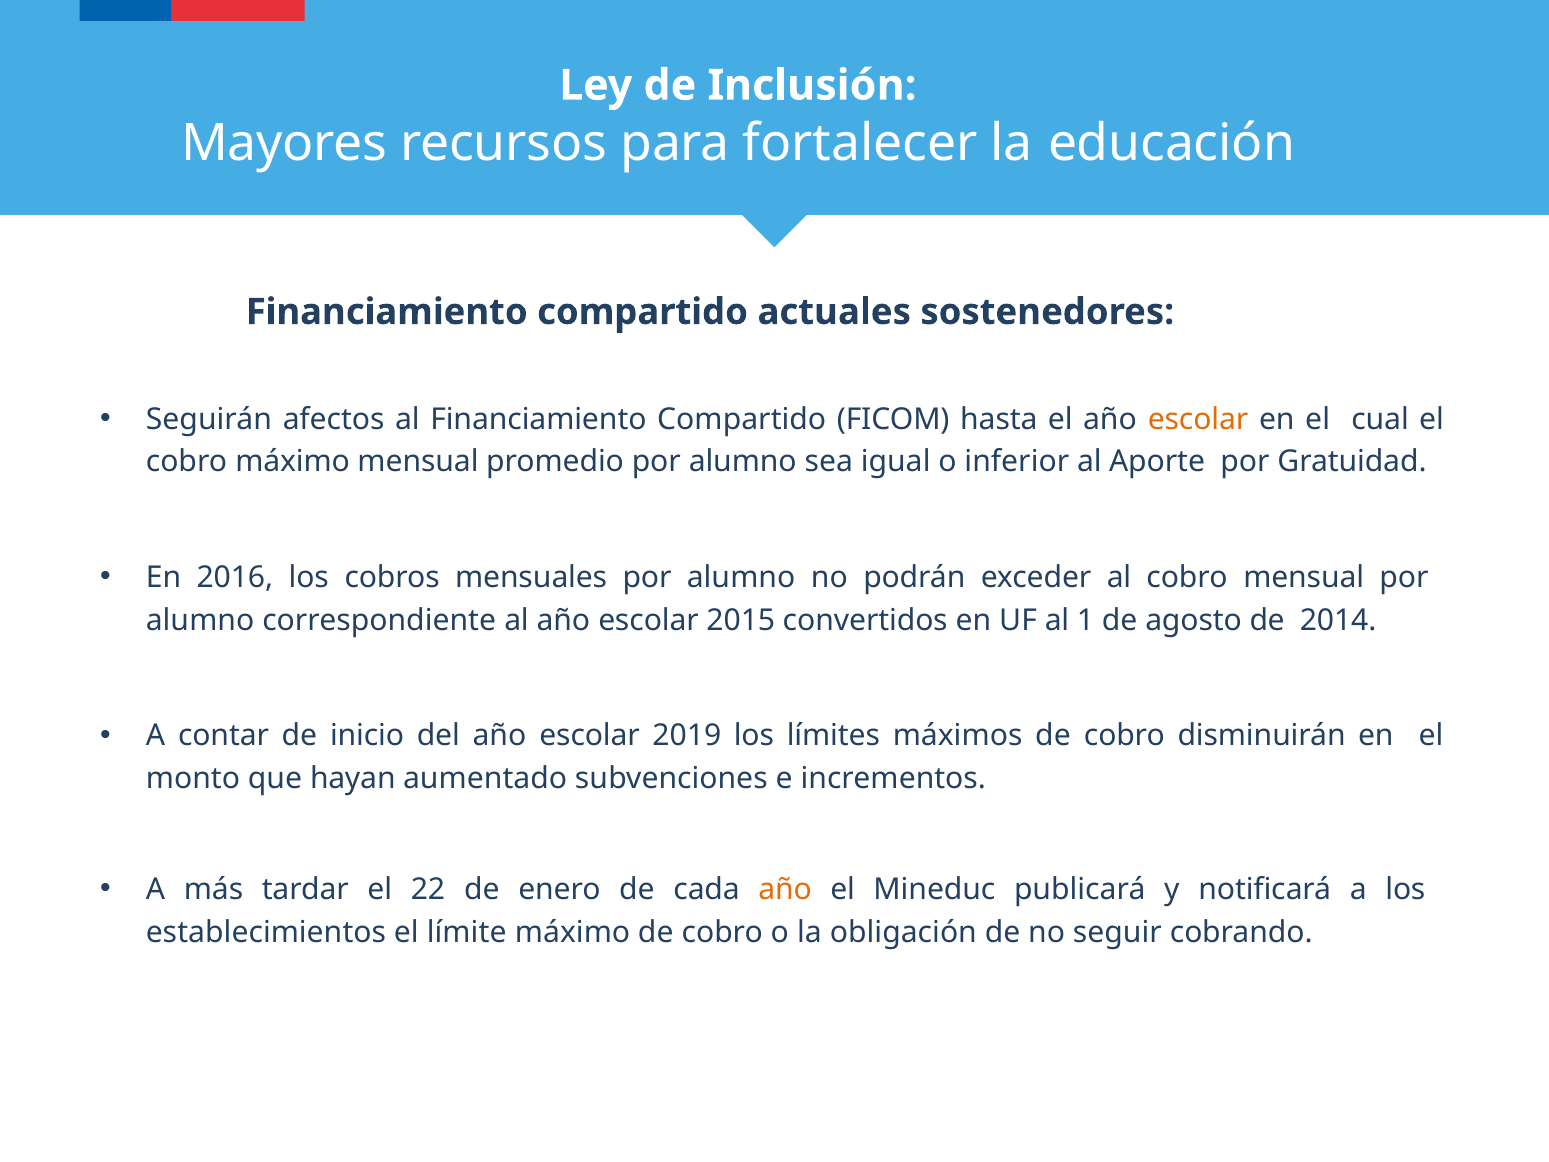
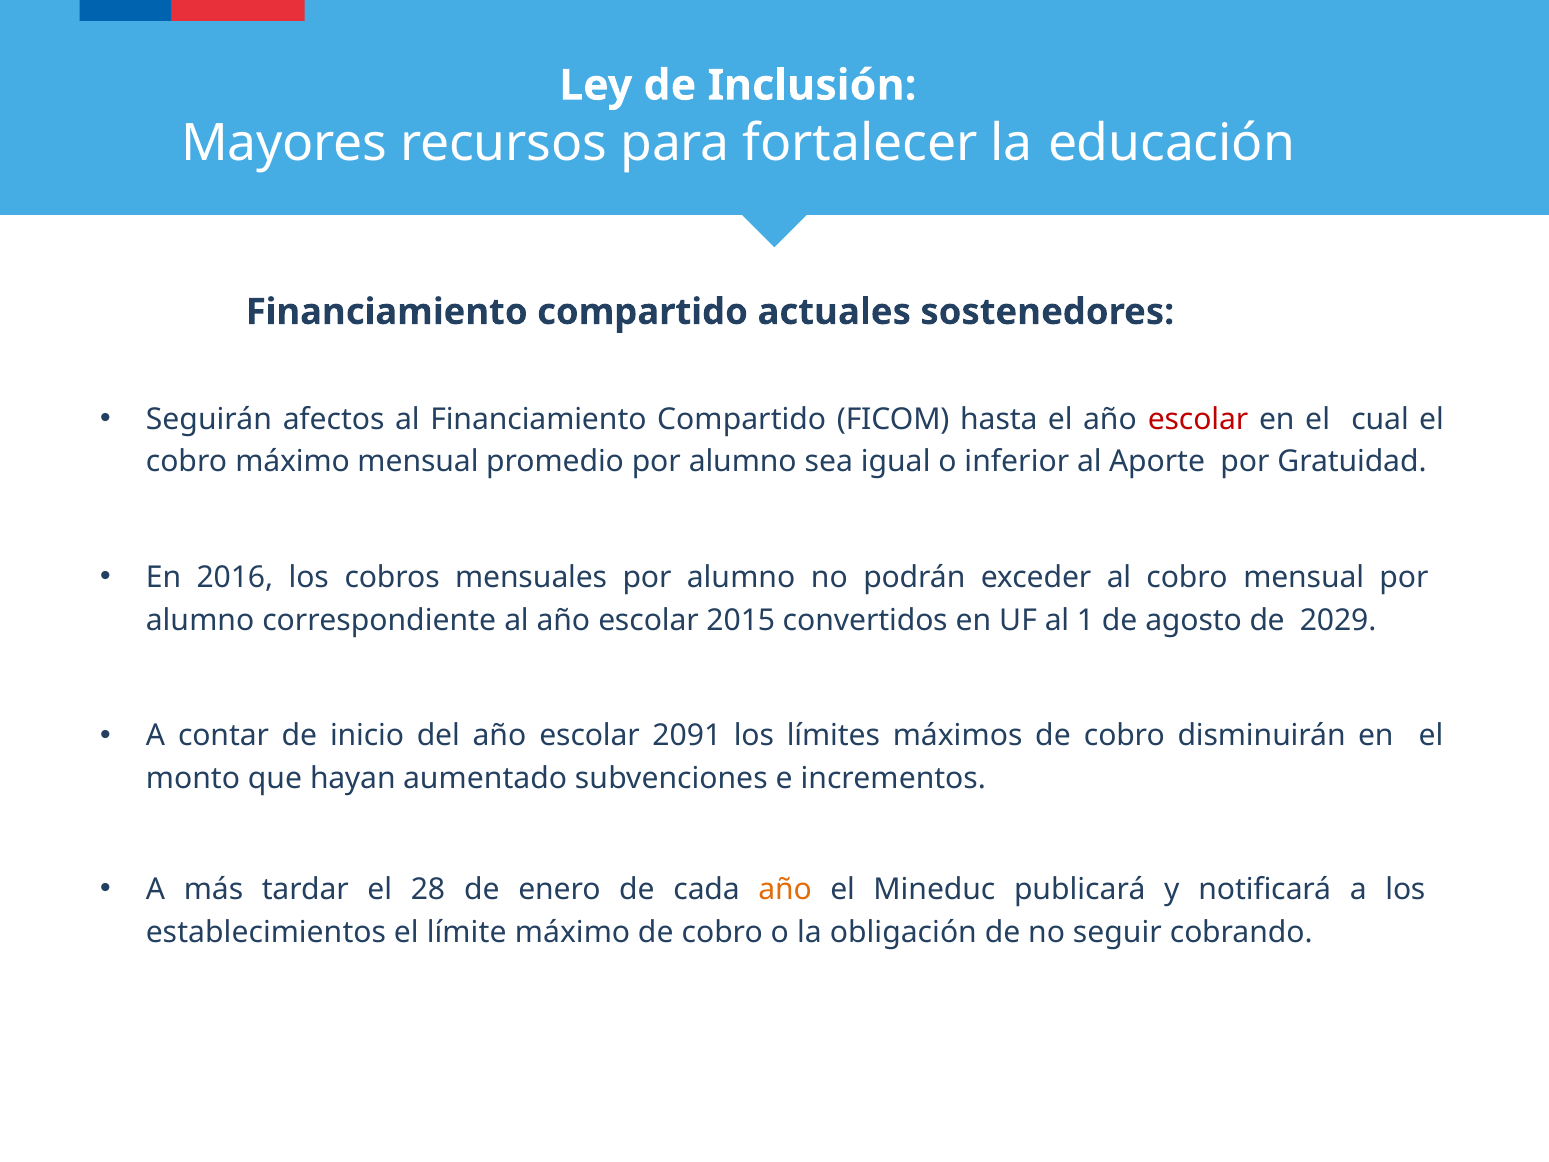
escolar colour: orange -> red (1198, 419)
2014: 2014 -> 2029 (1338, 620)
2019: 2019 -> 2091 (687, 736)
22: 22 -> 28 (428, 889)
